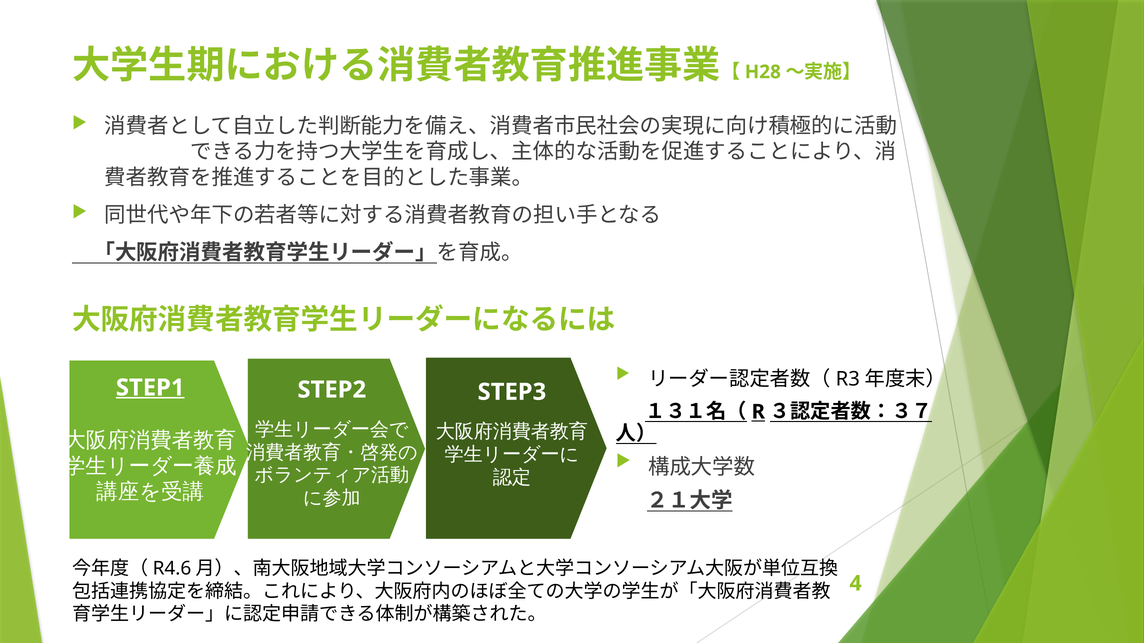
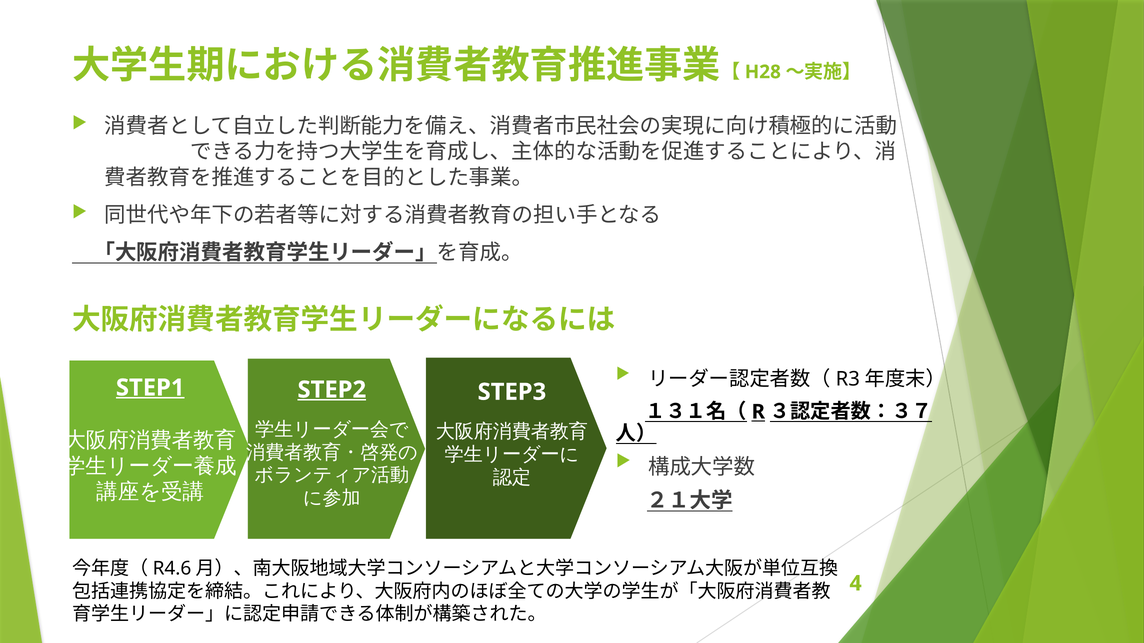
STEP2 underline: none -> present (332, 390)
